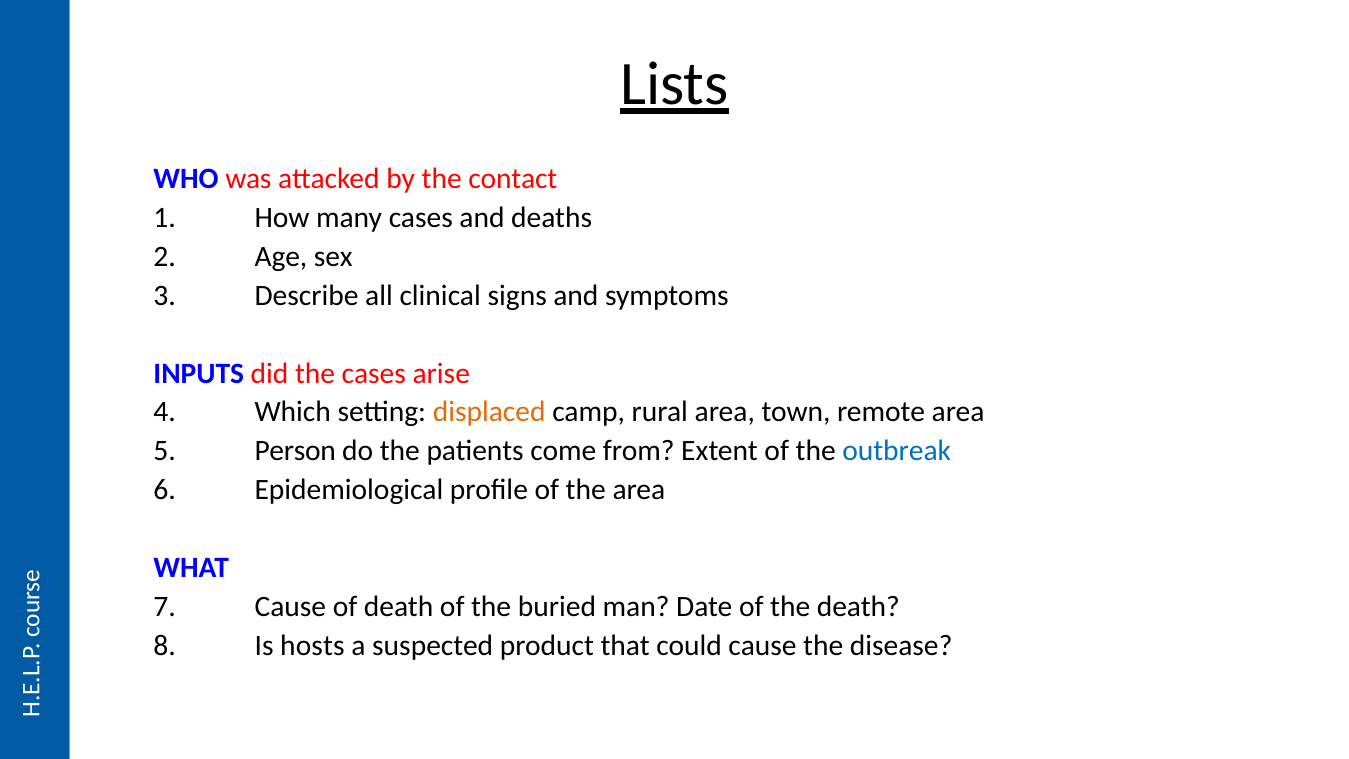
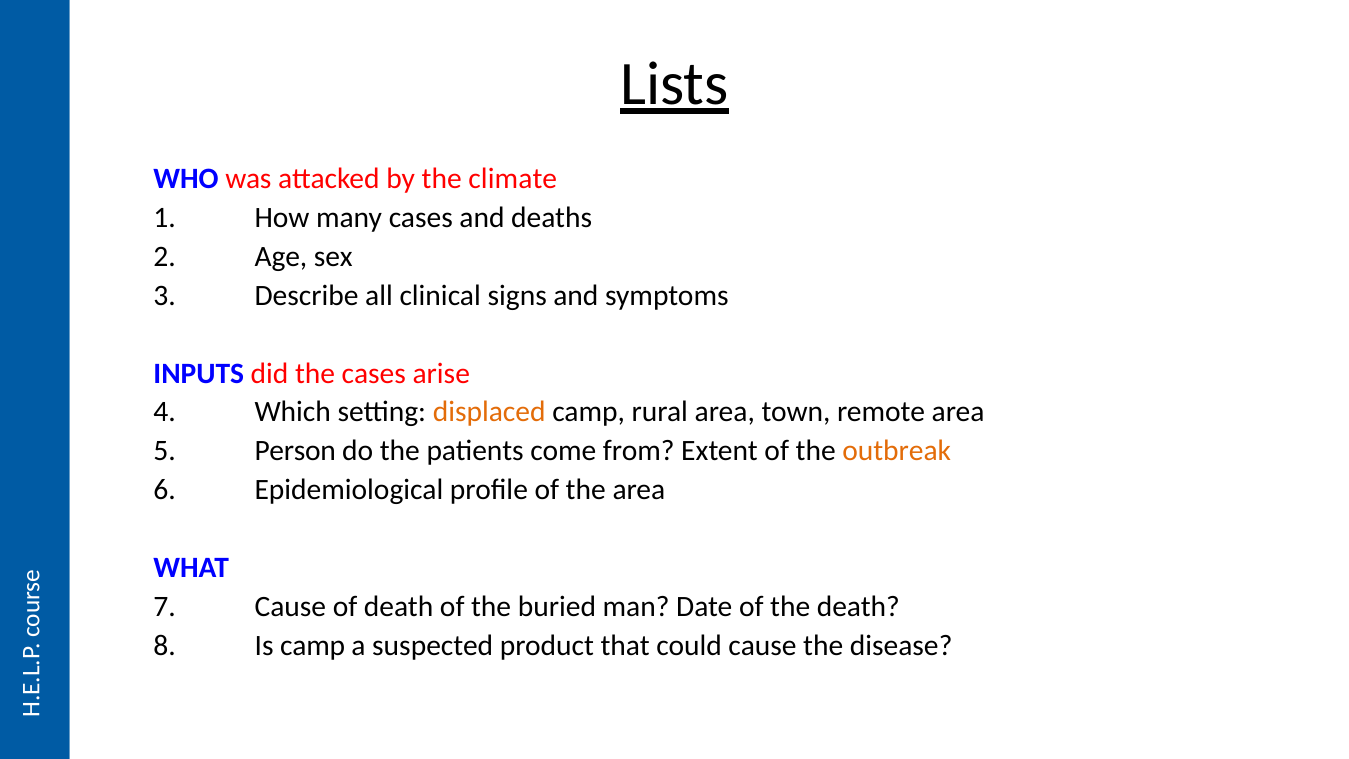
contact: contact -> climate (513, 179)
outbreak colour: blue -> orange (897, 451)
Is hosts: hosts -> camp (313, 645)
